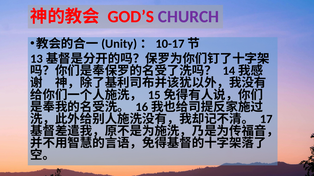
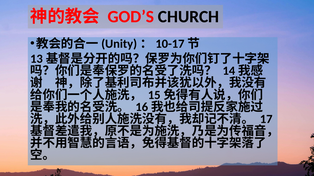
CHURCH colour: purple -> black (189, 17)
